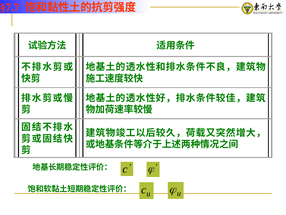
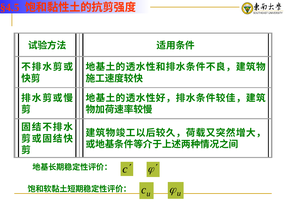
§7.7: §7.7 -> §4.5 (10, 7)
